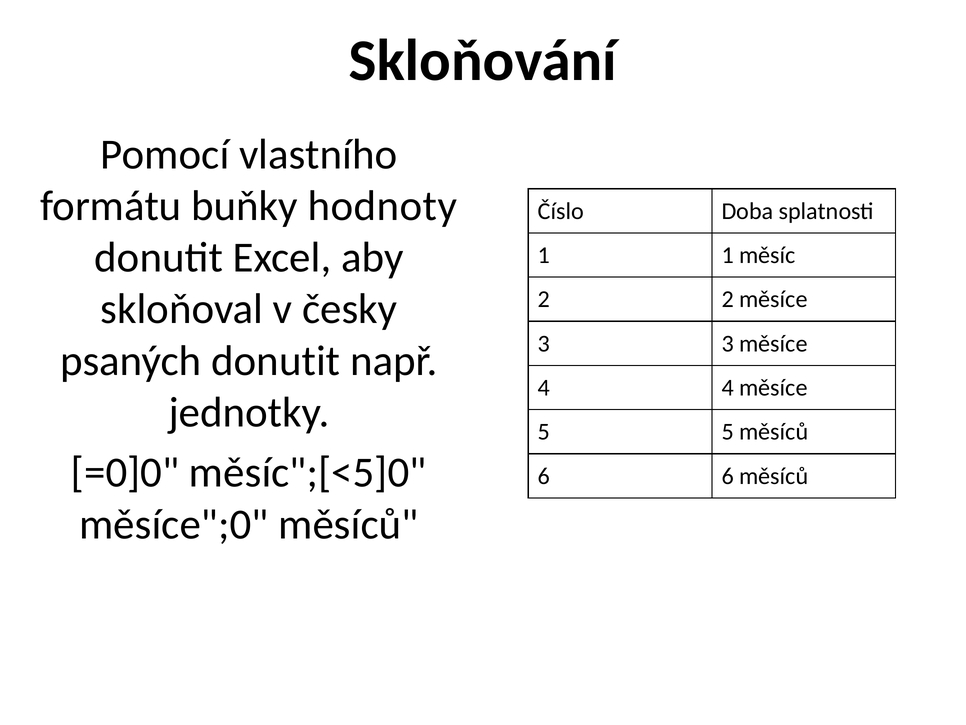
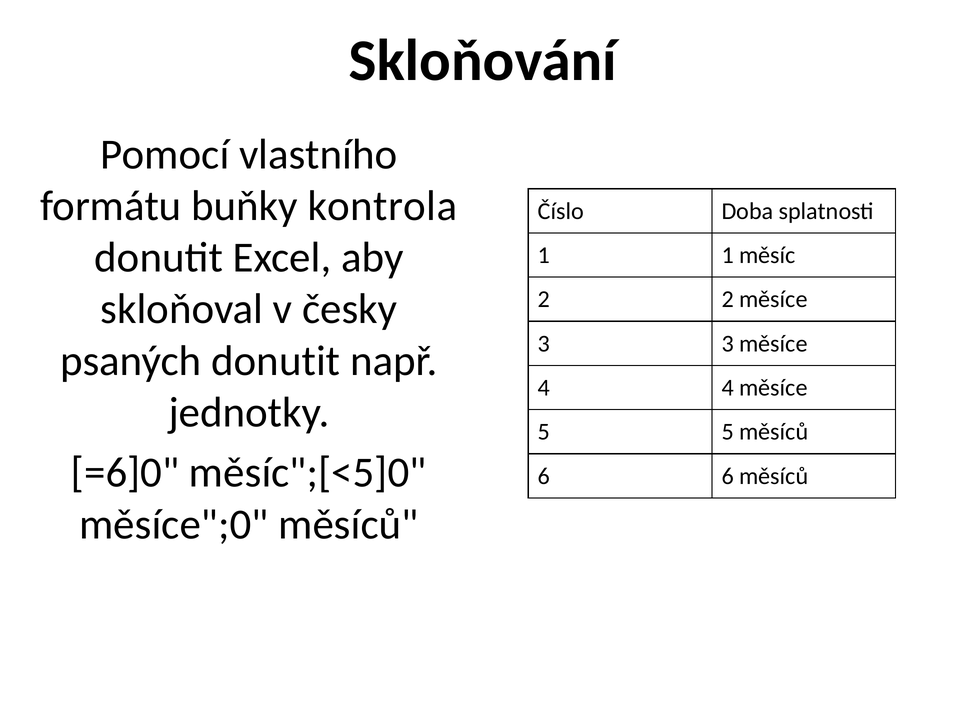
hodnoty: hodnoty -> kontrola (382, 206)
=0]0: =0]0 -> =6]0 (125, 472)
